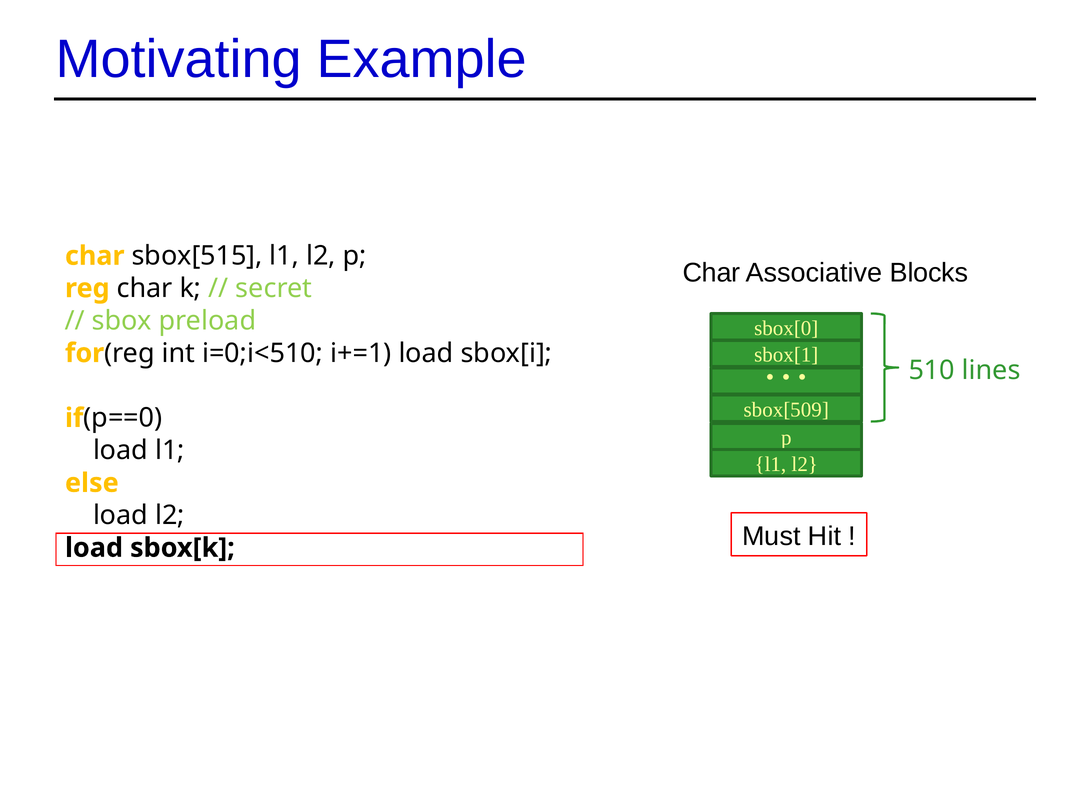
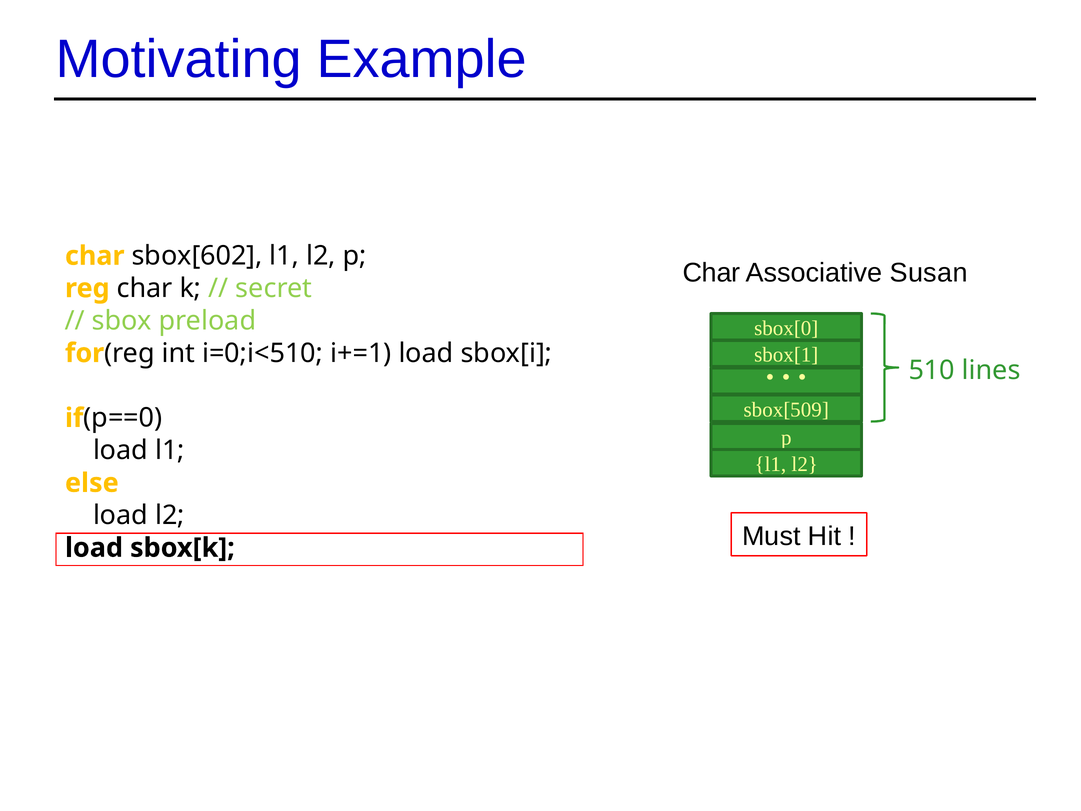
sbox[515: sbox[515 -> sbox[602 (197, 256)
Blocks: Blocks -> Susan (929, 273)
